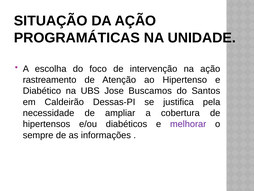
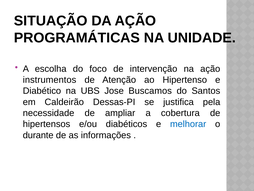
rastreamento: rastreamento -> instrumentos (50, 80)
melhorar colour: purple -> blue (188, 124)
sempre: sempre -> durante (38, 135)
